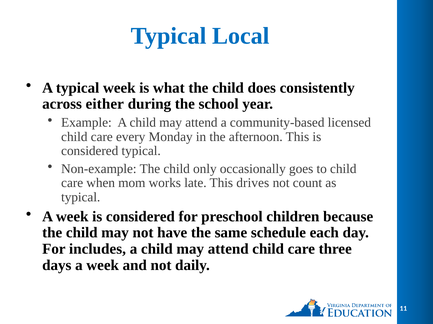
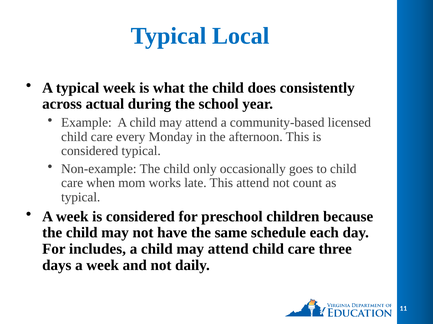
either: either -> actual (105, 104)
This drives: drives -> attend (253, 183)
